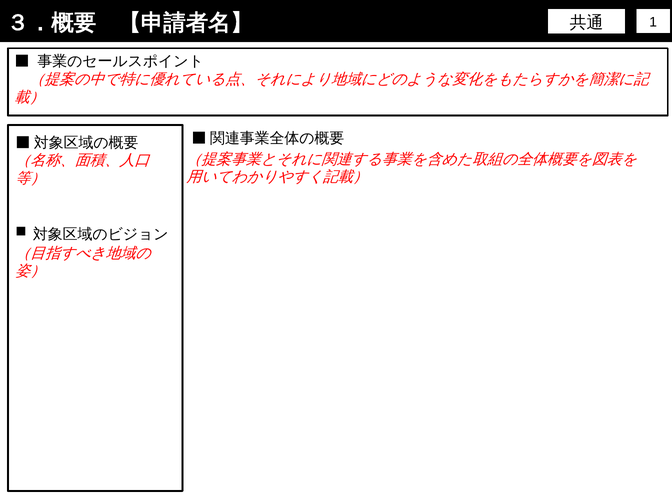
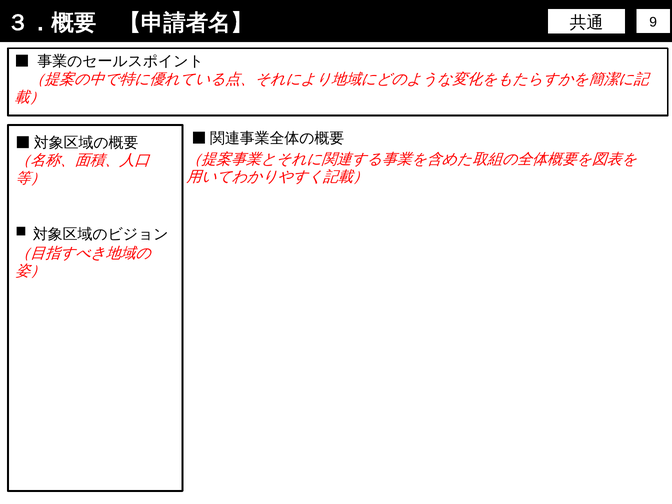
1: 1 -> 9 (653, 22)
